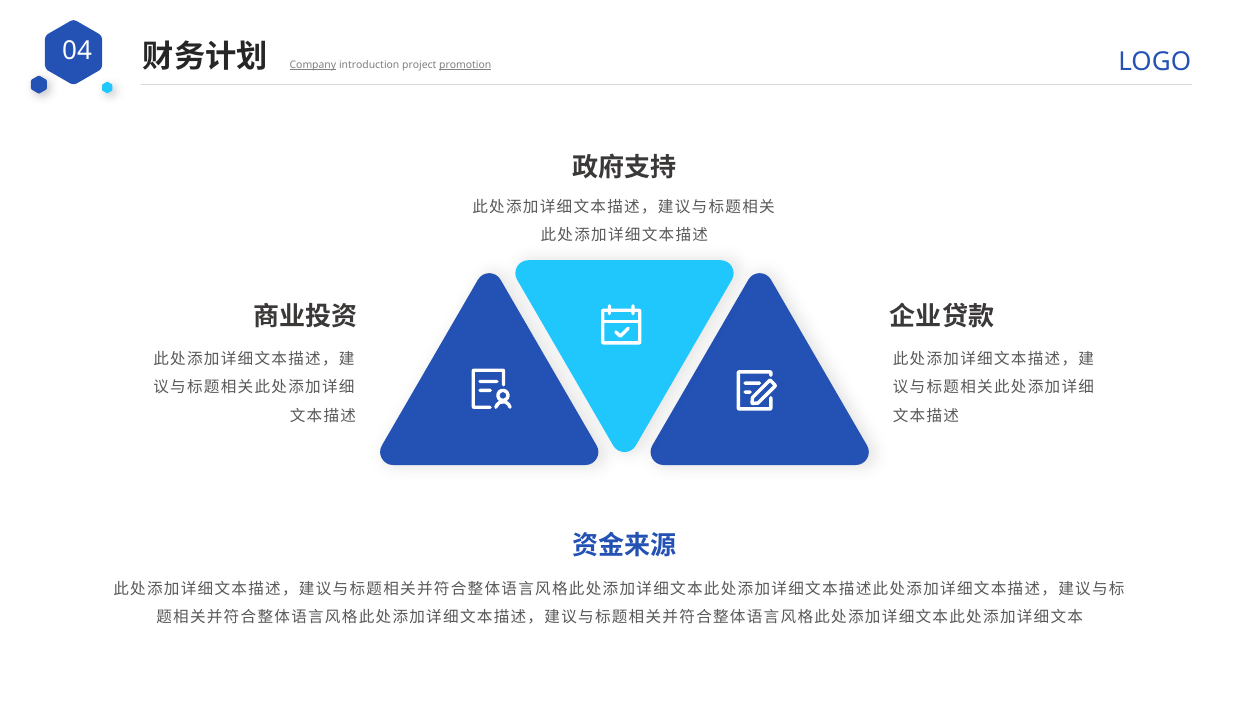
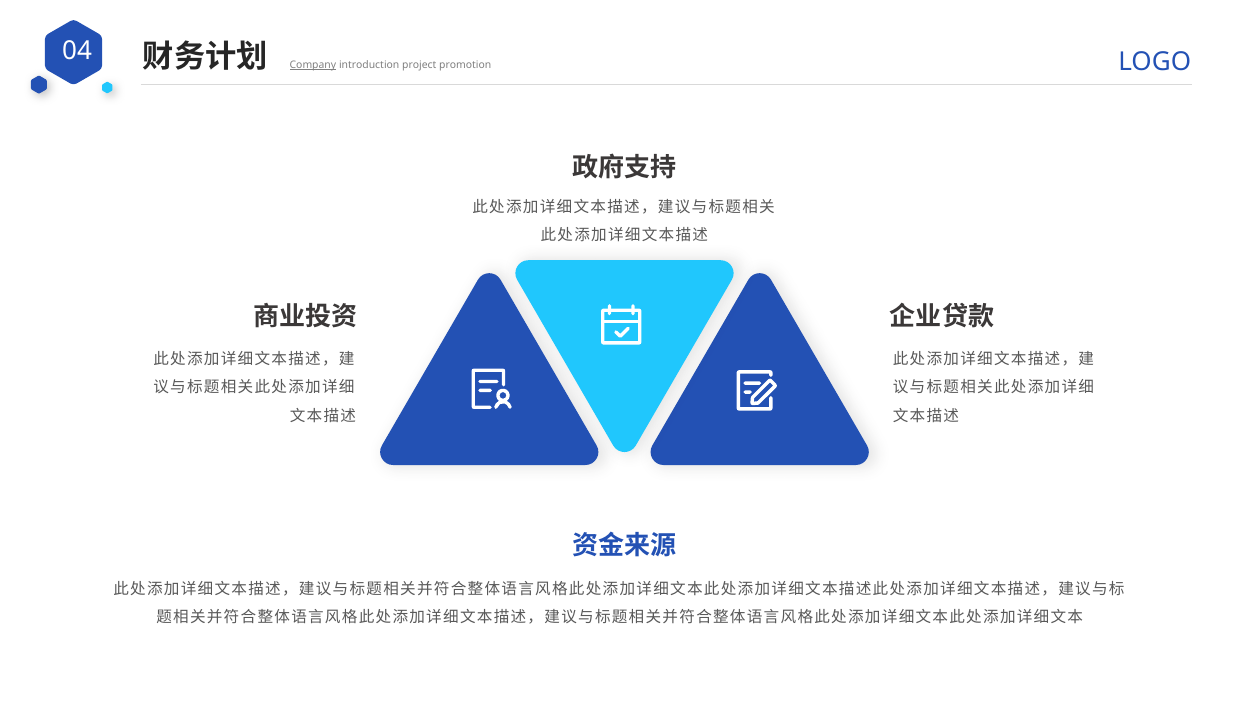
promotion underline: present -> none (465, 65)
